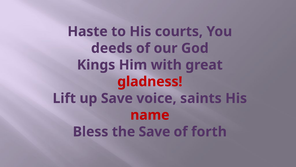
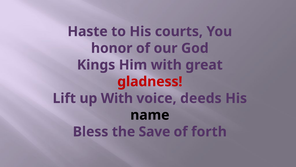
deeds: deeds -> honor (112, 48)
up Save: Save -> With (117, 98)
saints: saints -> deeds (201, 98)
name colour: red -> black (150, 115)
